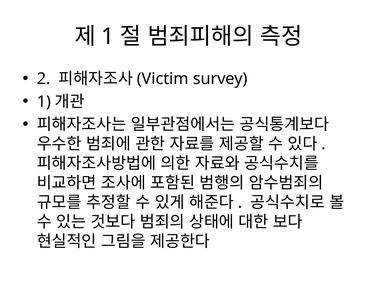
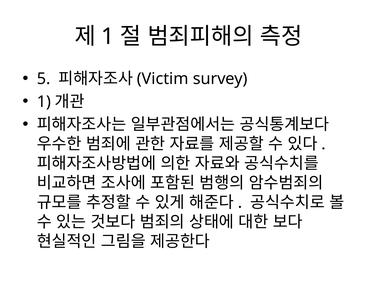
2: 2 -> 5 (44, 79)
